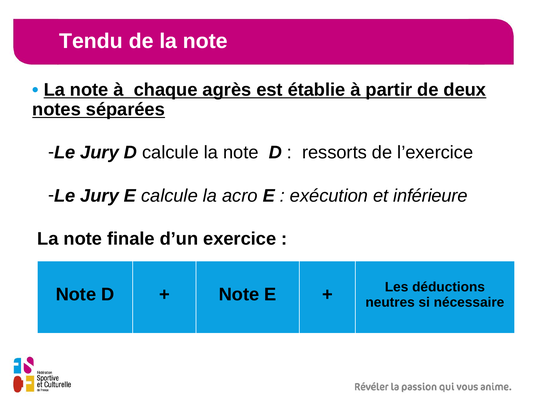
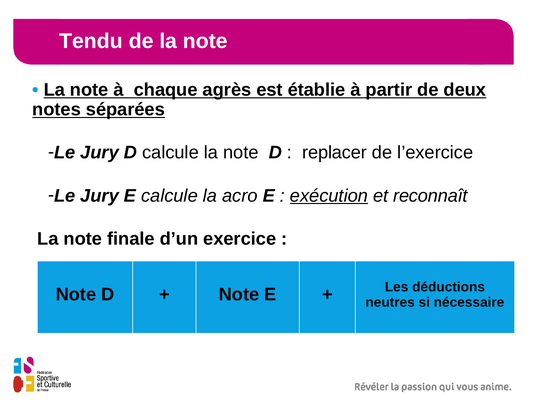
ressorts: ressorts -> replacer (335, 153)
exécution underline: none -> present (329, 196)
inférieure: inférieure -> reconnaît (430, 196)
